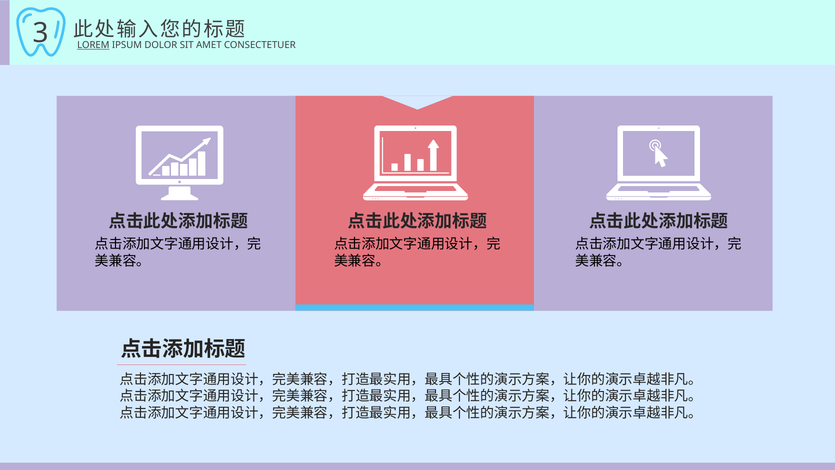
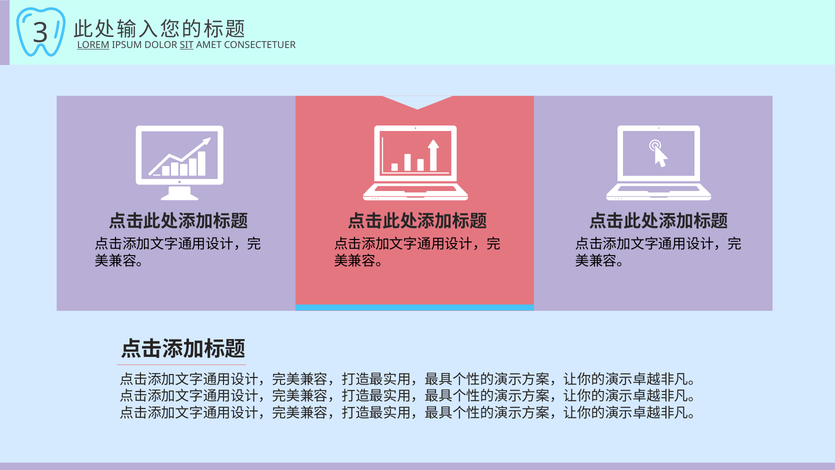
SIT underline: none -> present (187, 45)
